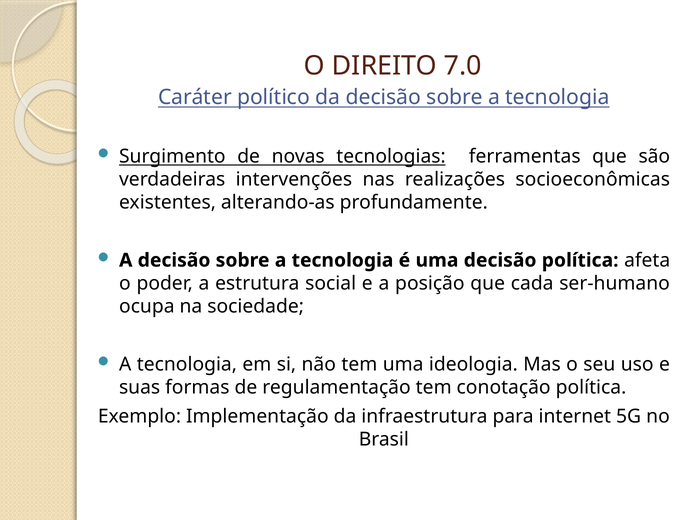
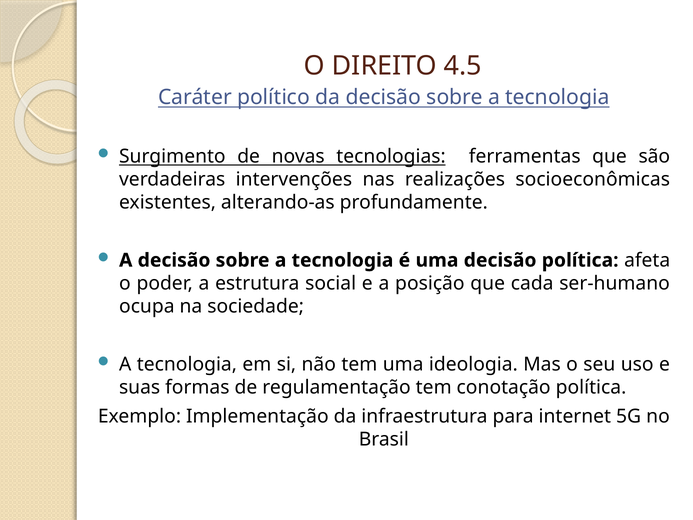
7.0: 7.0 -> 4.5 (463, 66)
